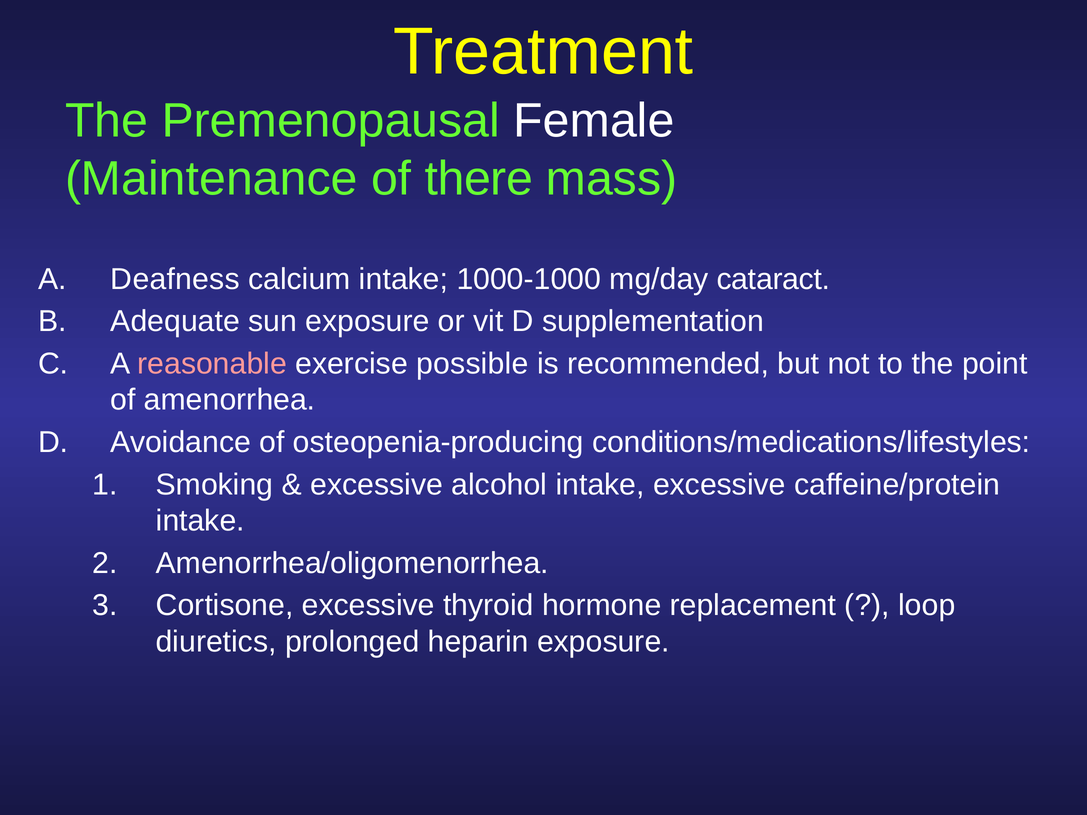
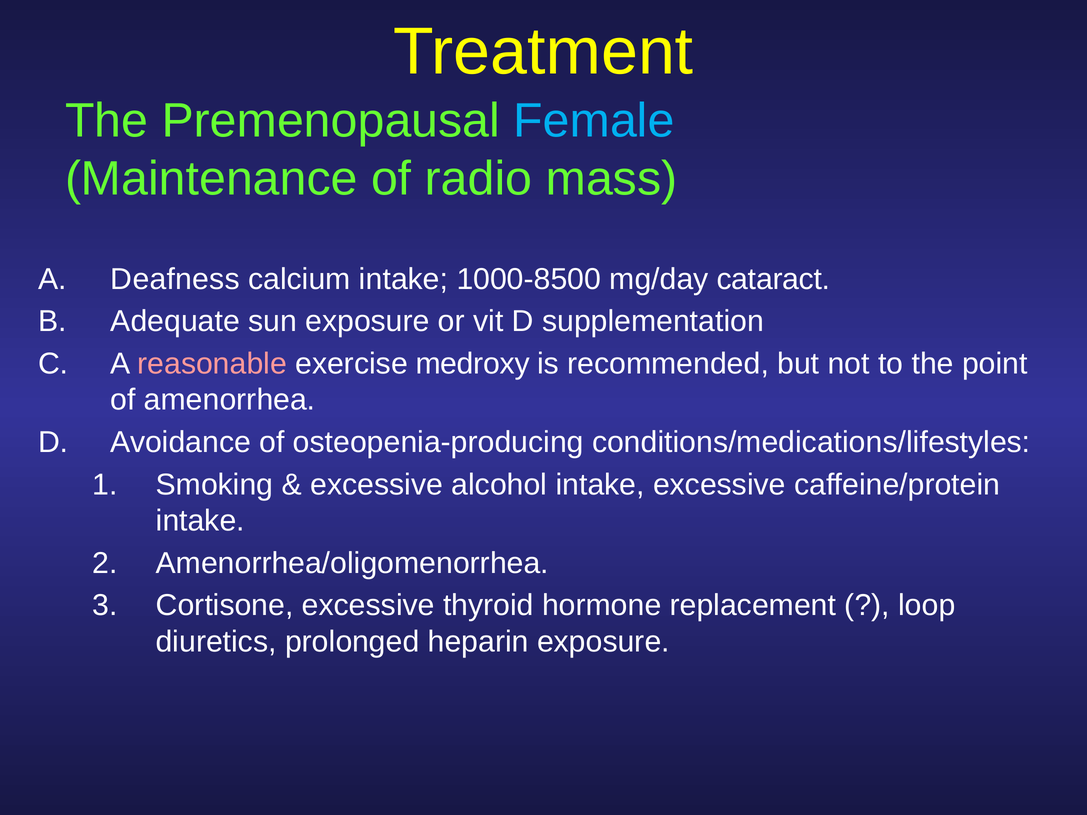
Female colour: white -> light blue (594, 121)
there: there -> radio (479, 179)
1000-1000: 1000-1000 -> 1000-8500 (529, 279)
possible: possible -> medroxy (473, 364)
